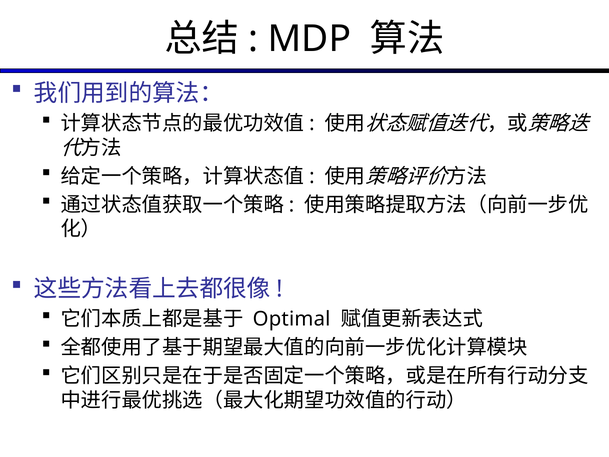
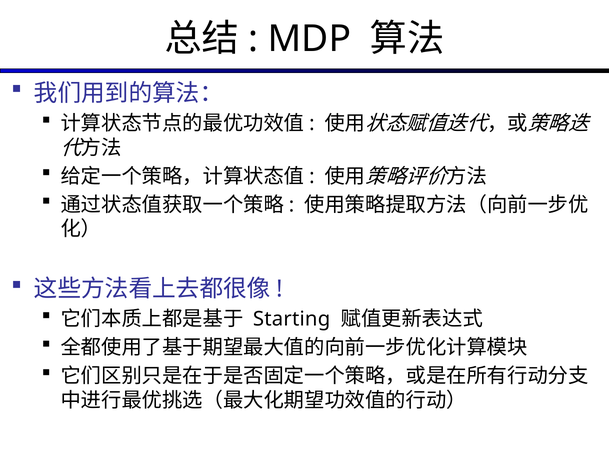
Optimal: Optimal -> Starting (292, 319)
